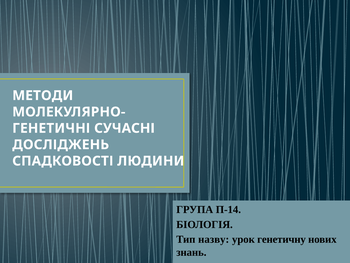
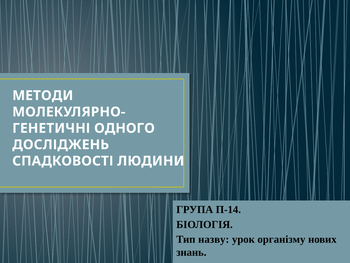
СУЧАСНІ: СУЧАСНІ -> ОДНОГО (124, 128)
генетичну: генетичну -> організму (281, 239)
